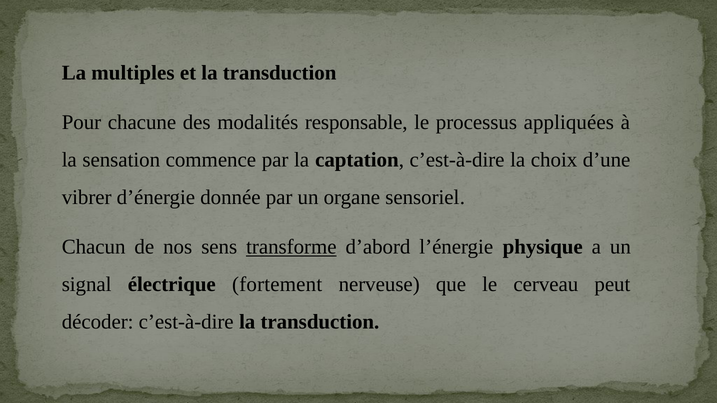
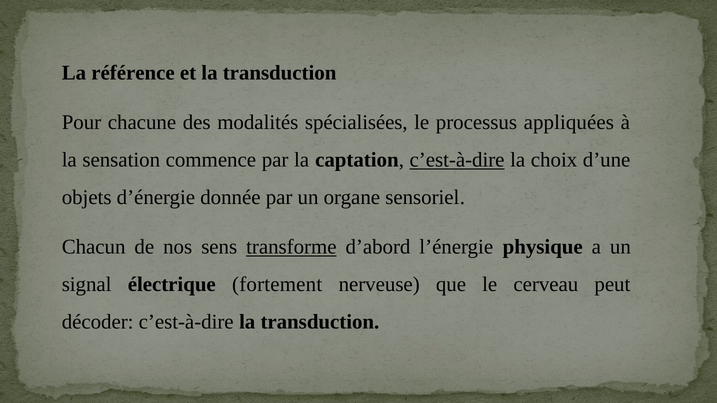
multiples: multiples -> référence (133, 73)
responsable: responsable -> spécialisées (356, 122)
c’est-à-dire underline: none -> present (457, 160)
vibrer: vibrer -> objets (87, 198)
